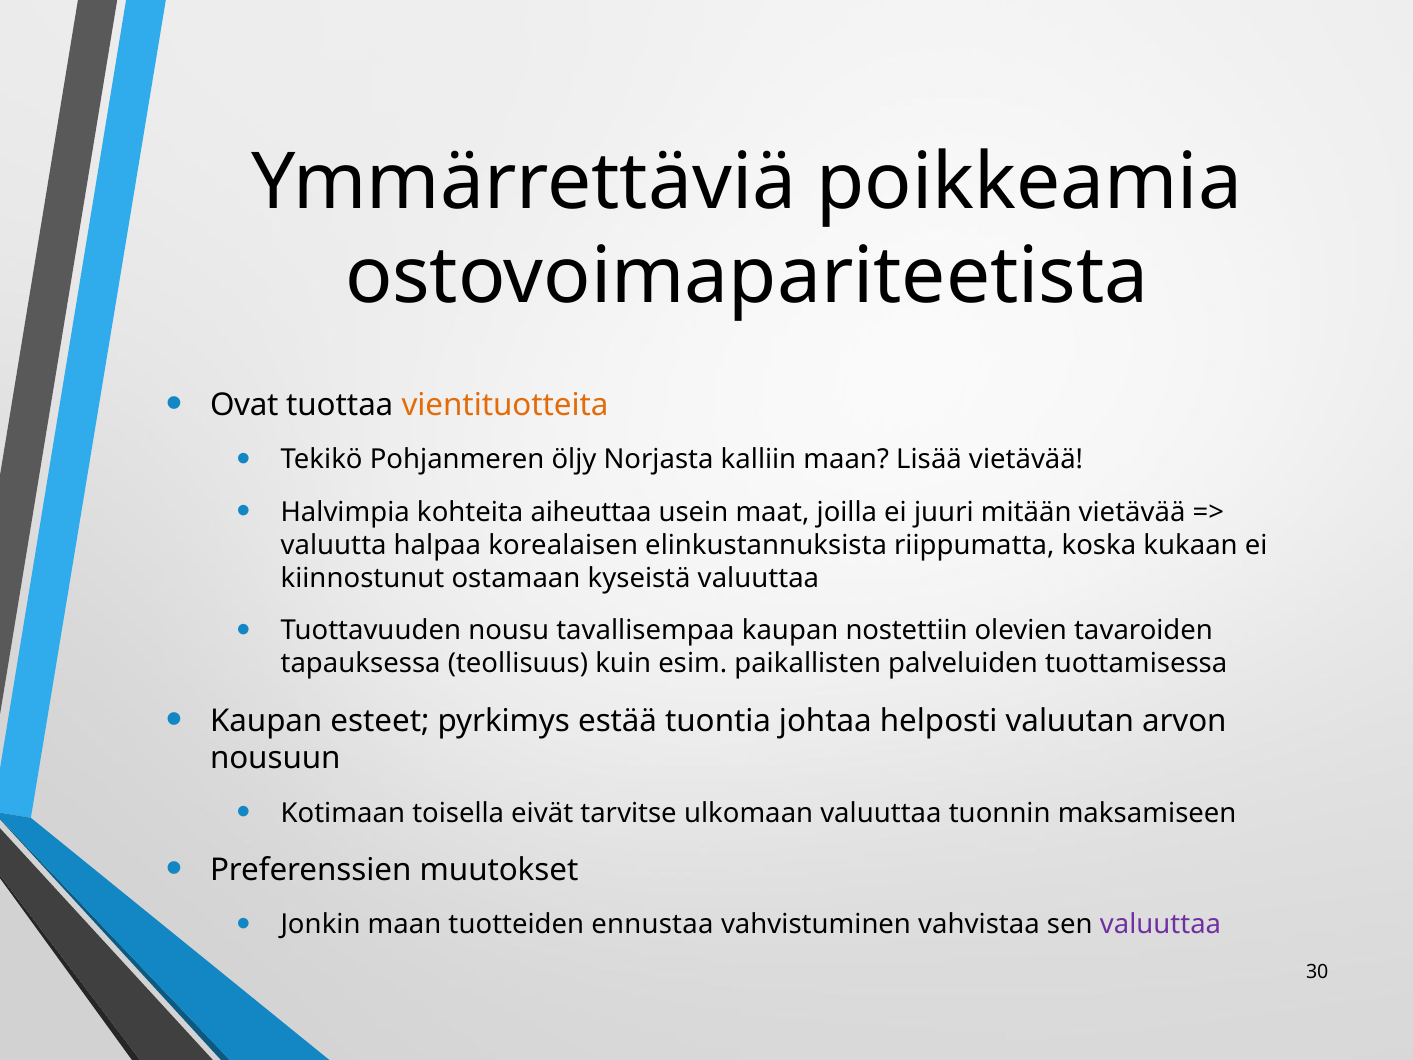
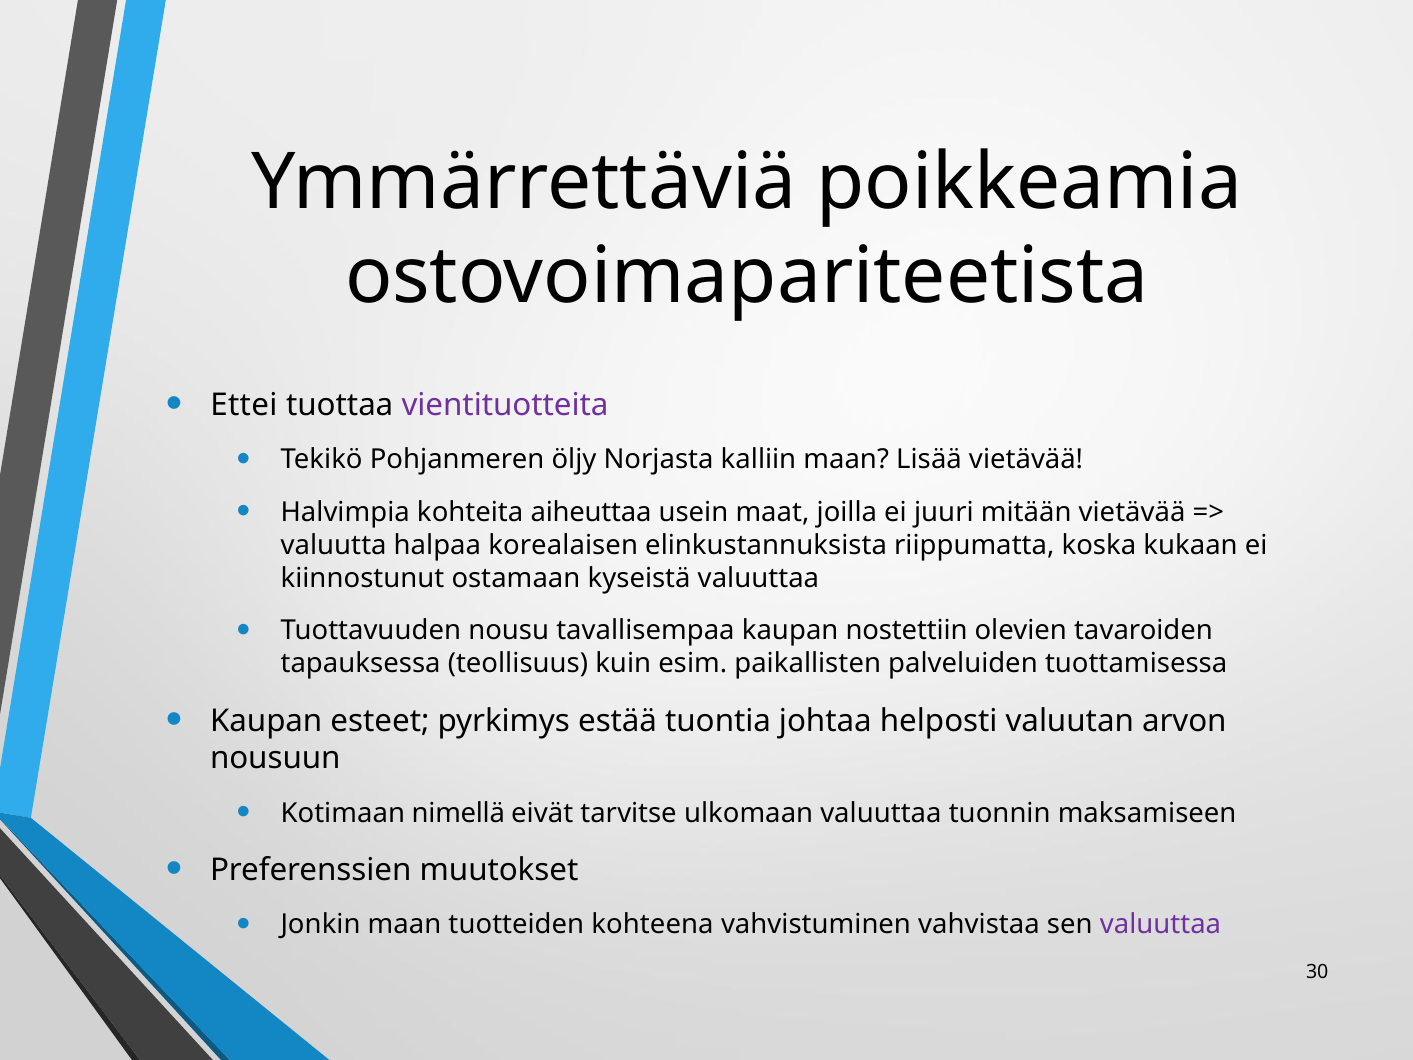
Ovat: Ovat -> Ettei (244, 405)
vientituotteita colour: orange -> purple (505, 405)
toisella: toisella -> nimellä (458, 813)
ennustaa: ennustaa -> kohteena (652, 924)
